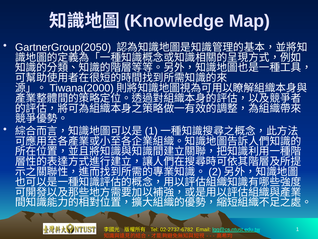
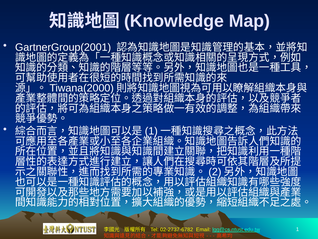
GartnerGroup(2050: GartnerGroup(2050 -> GartnerGroup(2001 (63, 47)
